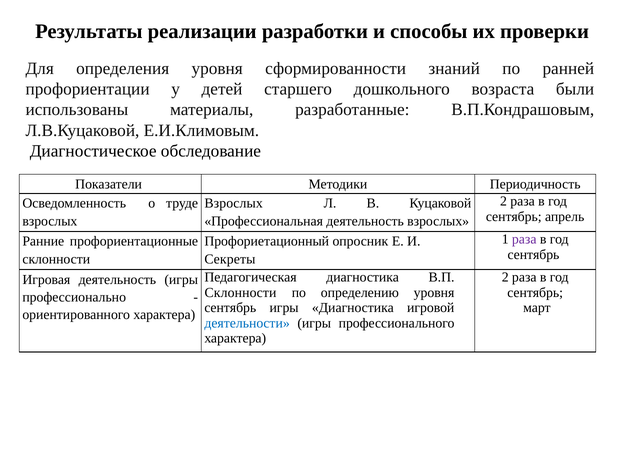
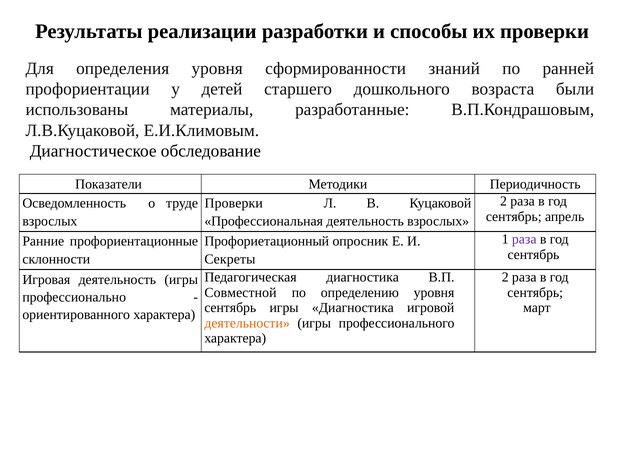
Взрослых: Взрослых -> Проверки (234, 203)
Склонности: Склонности -> Совместной (240, 292)
деятельности colour: blue -> orange (247, 323)
